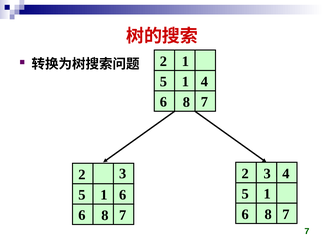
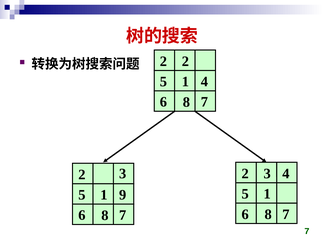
2 1: 1 -> 2 (186, 61)
1 6: 6 -> 9 (123, 195)
